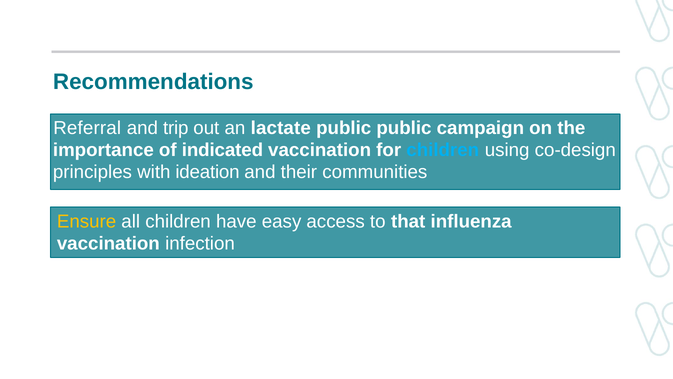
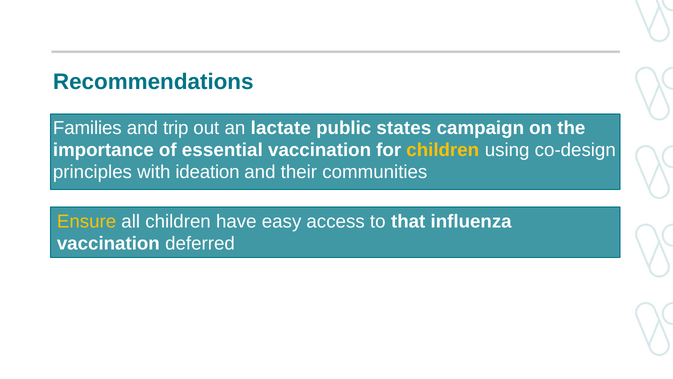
Referral: Referral -> Families (87, 128)
public public: public -> states (404, 128)
indicated: indicated -> essential (222, 150)
children colour: light blue -> yellow (443, 150)
infection: infection -> deferred (200, 244)
